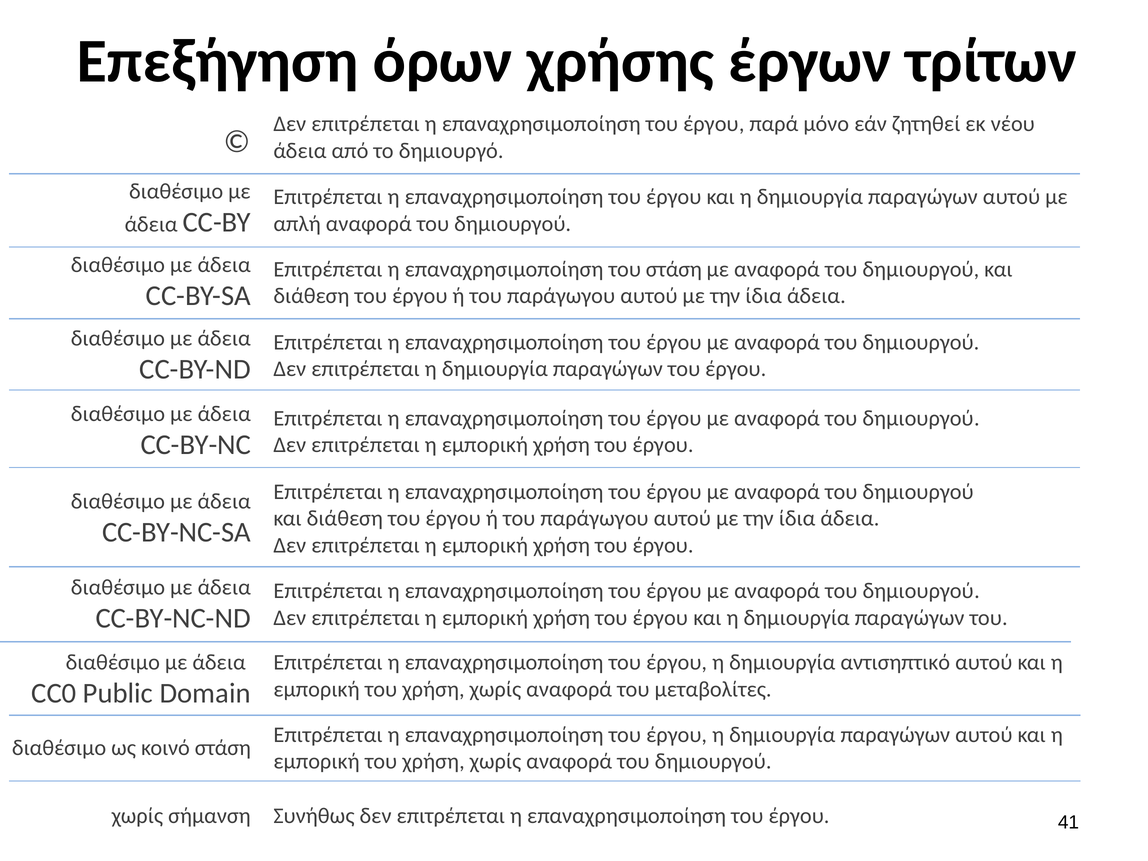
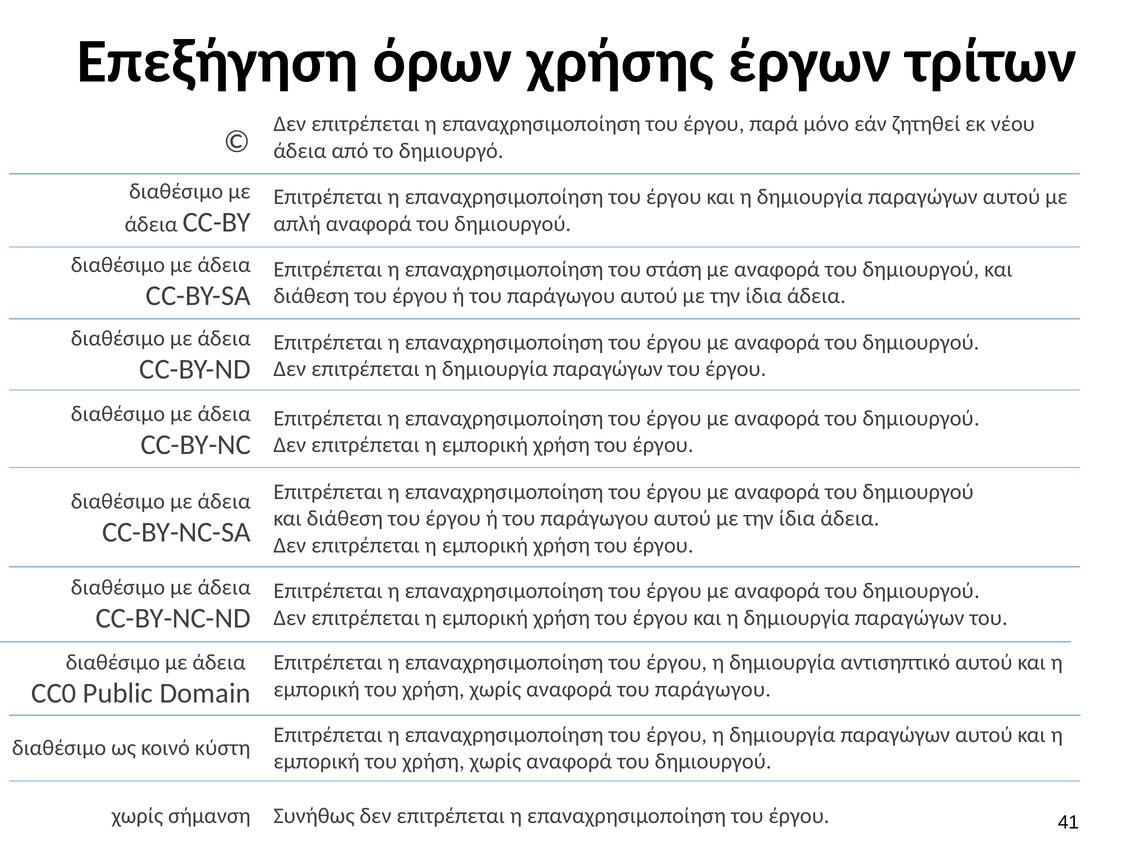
αναφορά του μεταβολίτες: μεταβολίτες -> παράγωγου (713, 689)
κοινό στάση: στάση -> κύστη (223, 748)
